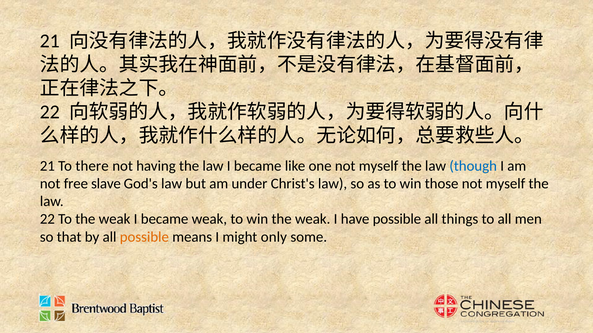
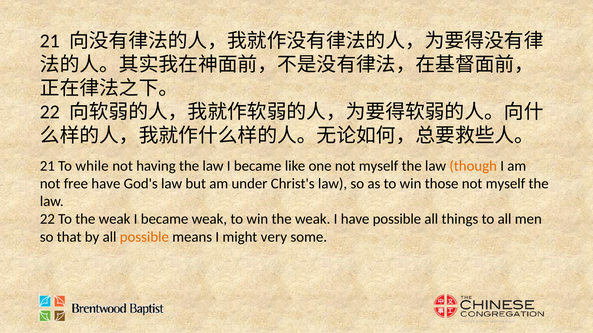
there: there -> while (92, 166)
though colour: blue -> orange (473, 166)
free slave: slave -> have (106, 184)
only: only -> very (274, 237)
